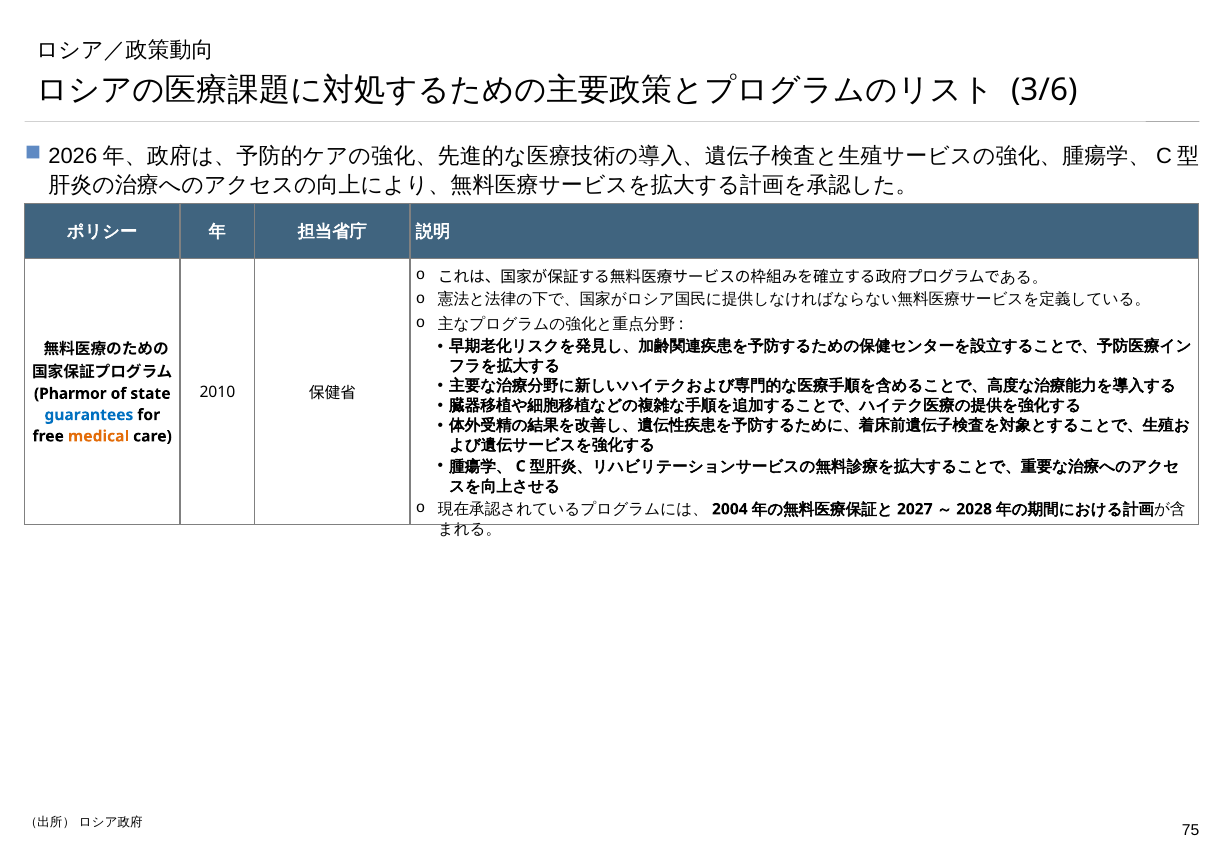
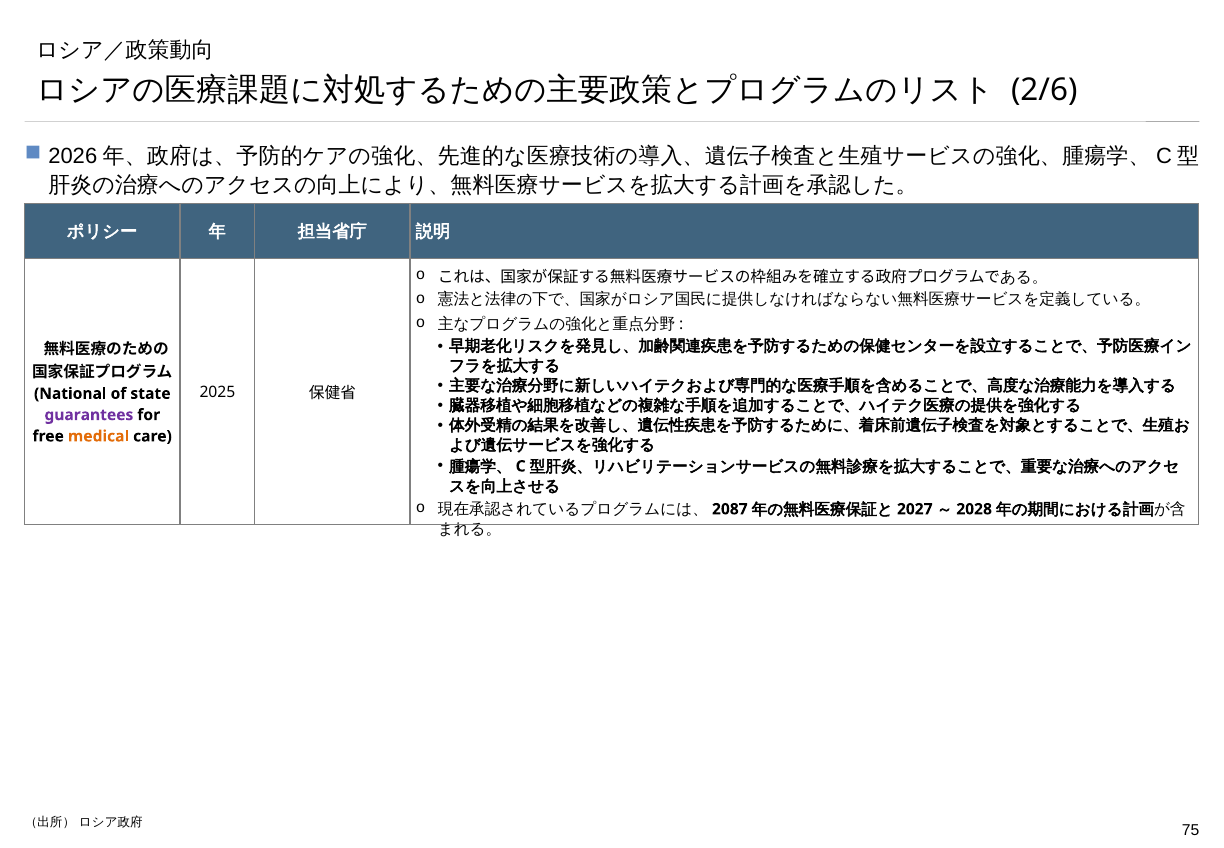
3/6: 3/6 -> 2/6 (1044, 90)
2010: 2010 -> 2025 (217, 392)
Pharmor: Pharmor -> National (70, 393)
guarantees colour: blue -> purple (89, 415)
2004: 2004 -> 2087 (730, 509)
